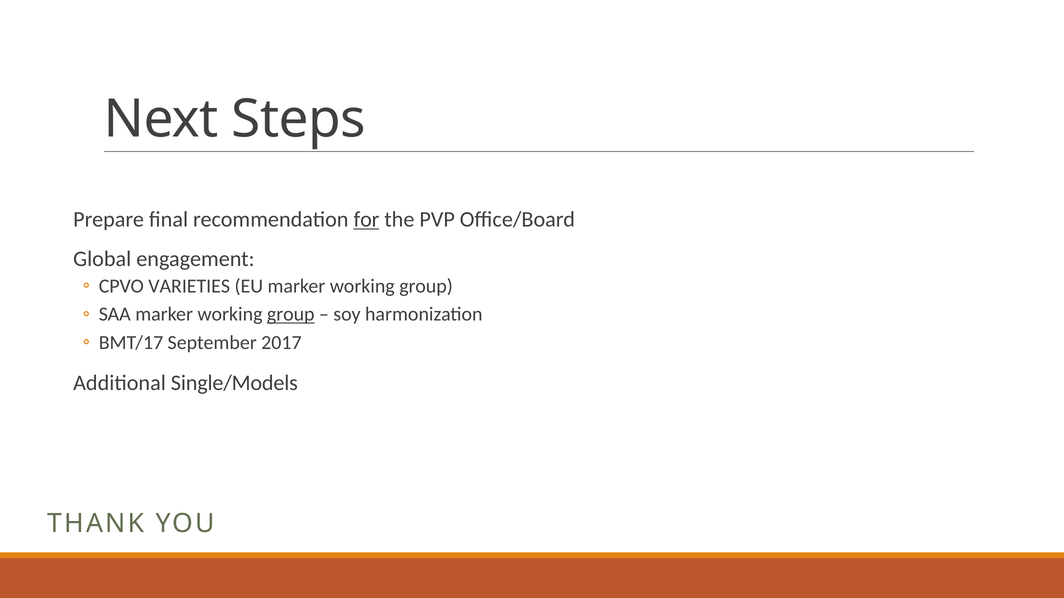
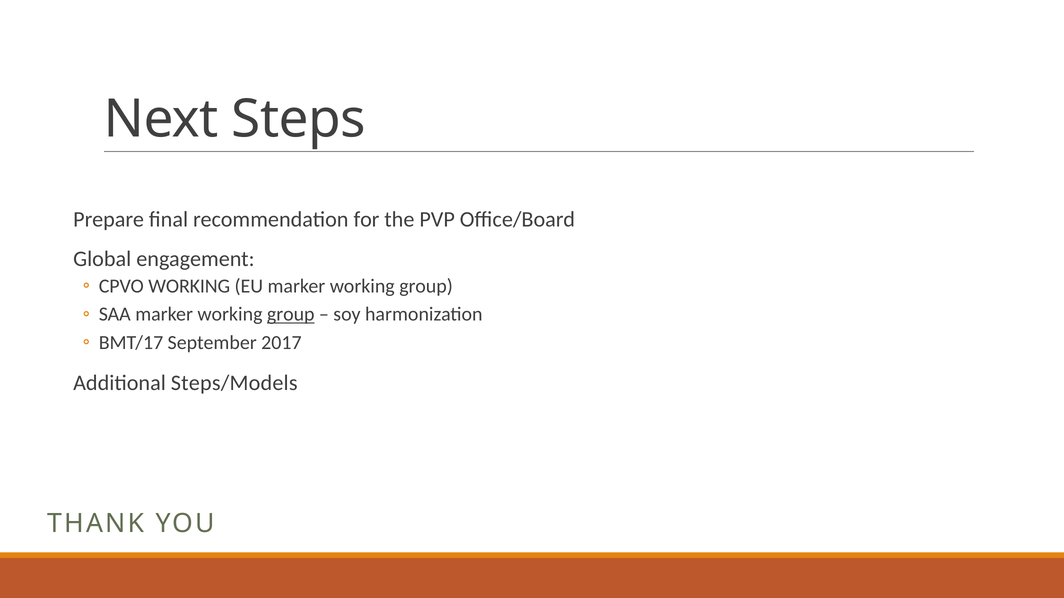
for underline: present -> none (366, 220)
CPVO VARIETIES: VARIETIES -> WORKING (189, 286)
Single/Models: Single/Models -> Steps/Models (234, 383)
